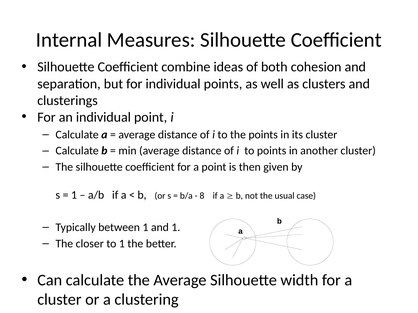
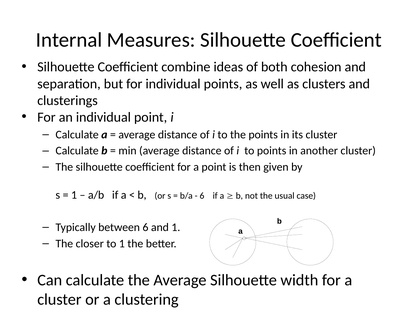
8: 8 -> 6 (202, 196)
between 1: 1 -> 6 (146, 228)
